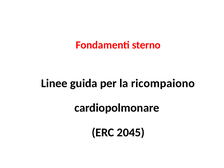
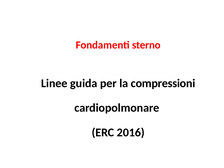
ricompaiono: ricompaiono -> compressioni (163, 83)
2045: 2045 -> 2016 (131, 133)
